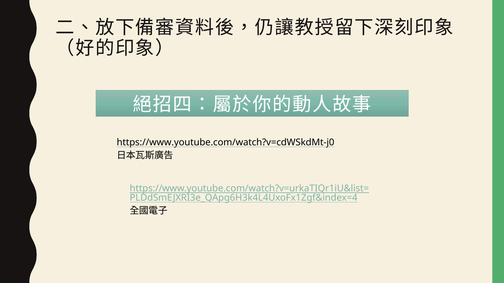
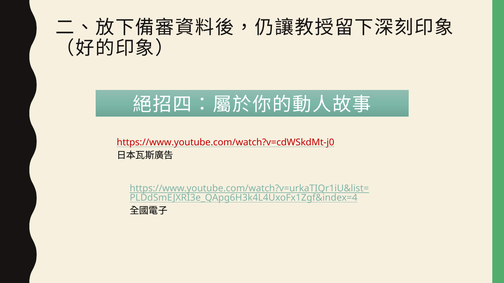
https://www.youtube.com/watch?v=cdWSkdMt-j0 colour: black -> red (226, 143)
